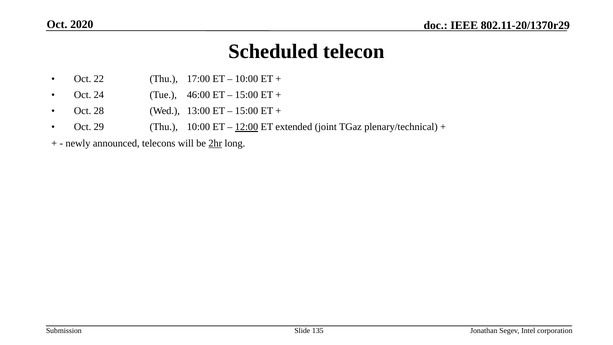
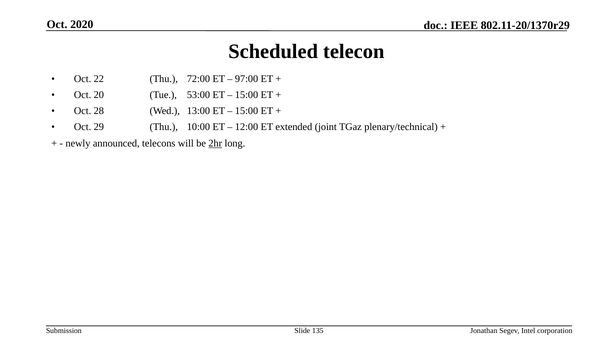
17:00: 17:00 -> 72:00 (198, 79)
10:00: 10:00 -> 97:00 (247, 79)
24: 24 -> 20 (99, 95)
46:00: 46:00 -> 53:00 (198, 95)
12:00 underline: present -> none (247, 127)
